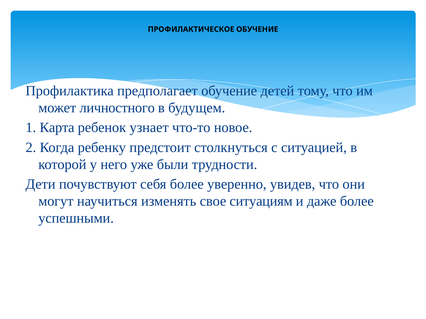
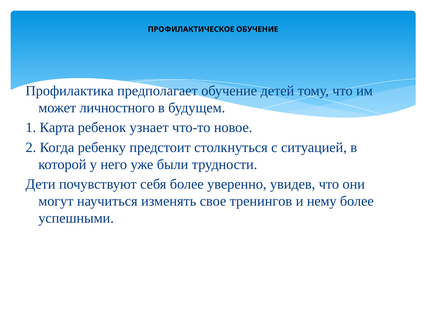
ситуациям: ситуациям -> тренингов (261, 202)
даже: даже -> нему (322, 202)
